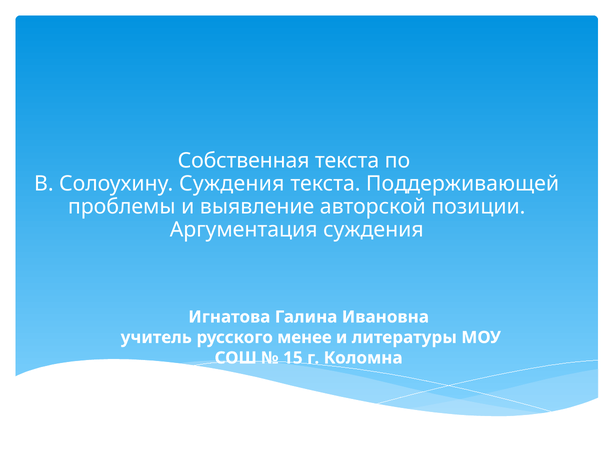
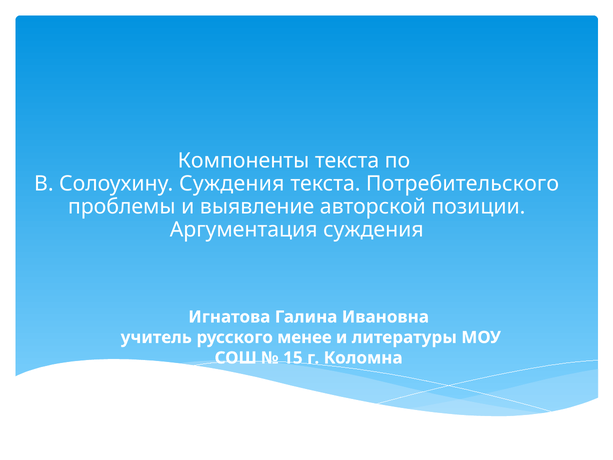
Собственная: Собственная -> Компоненты (244, 161)
Поддерживающей: Поддерживающей -> Потребительского (463, 184)
